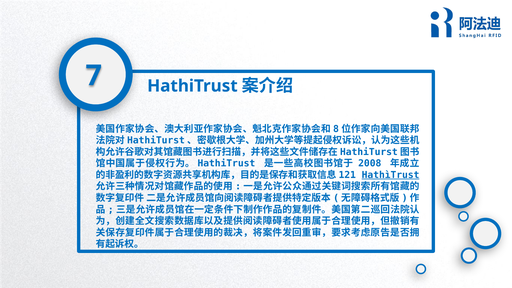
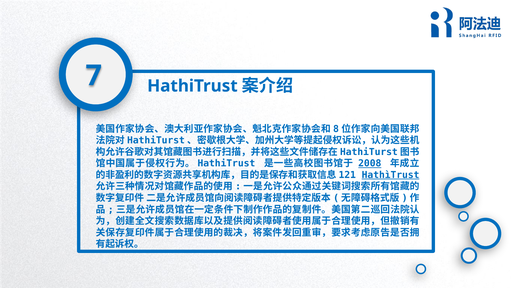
2008 underline: none -> present (370, 163)
